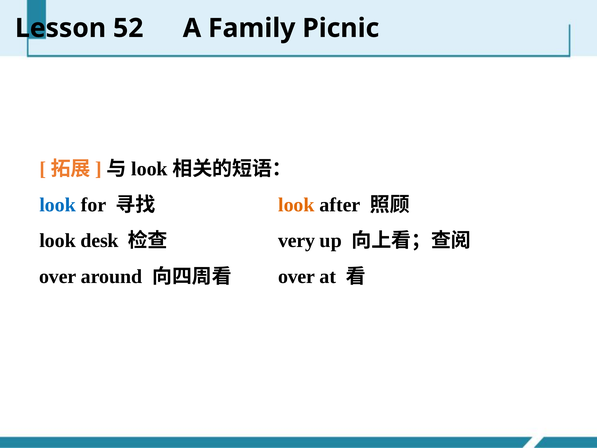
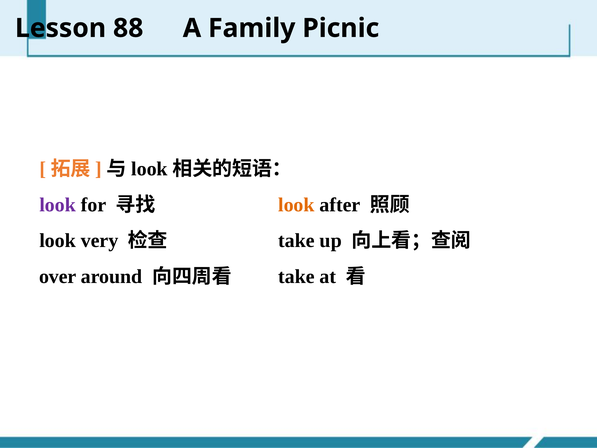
52: 52 -> 88 (128, 28)
look colour: blue -> purple (58, 205)
desk: desk -> very (100, 241)
very: very -> take (296, 241)
over: over -> take (296, 276)
